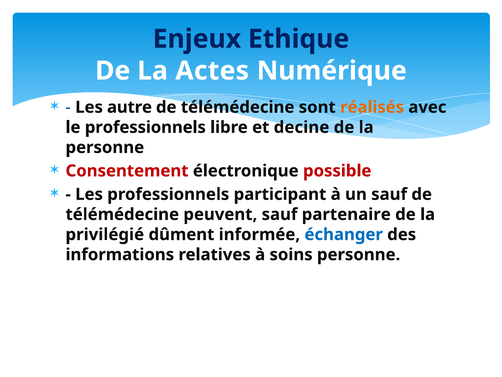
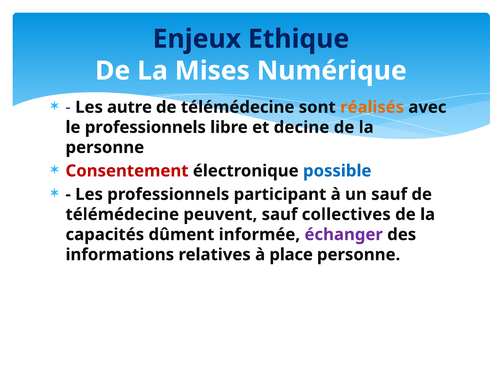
Actes: Actes -> Mises (212, 71)
possible colour: red -> blue (337, 171)
partenaire: partenaire -> collectives (346, 214)
privilégié: privilégié -> capacités (105, 234)
échanger colour: blue -> purple (344, 234)
soins: soins -> place (291, 254)
